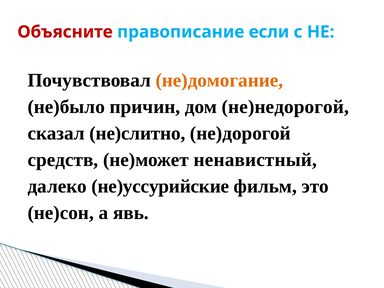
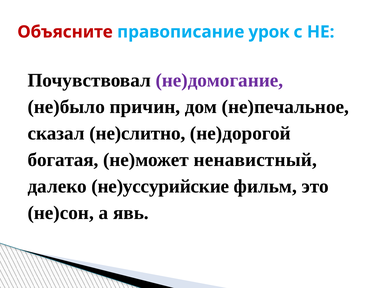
если: если -> урок (269, 32)
не)домогание colour: orange -> purple (219, 80)
не)недорогой: не)недорогой -> не)печальное (285, 107)
средств: средств -> богатая (63, 160)
